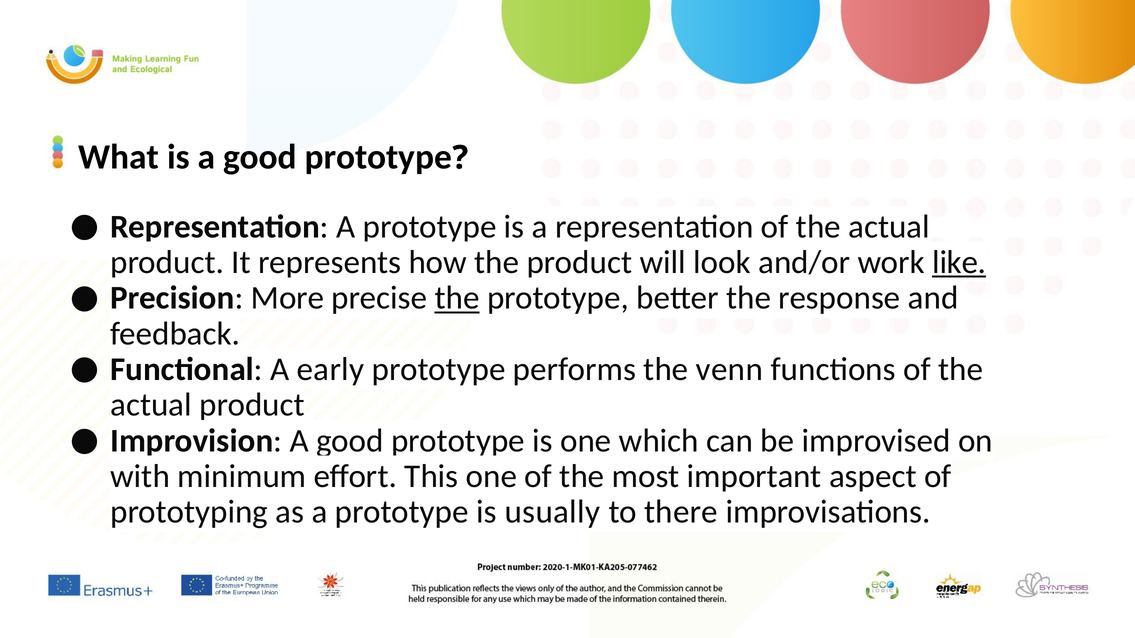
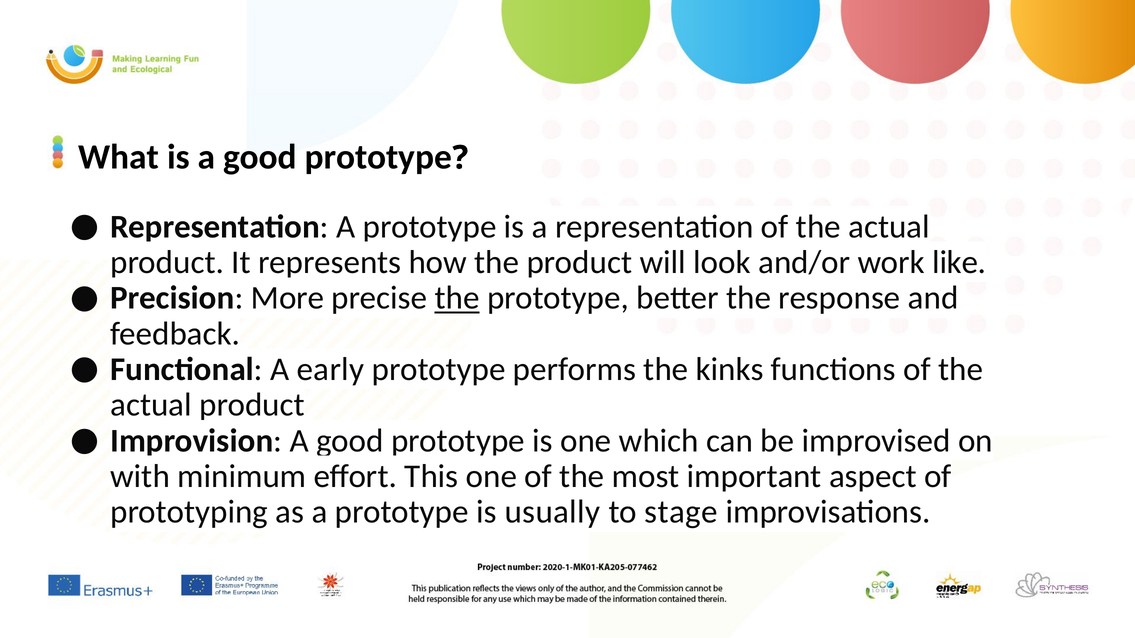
like underline: present -> none (959, 263)
venn: venn -> kinks (730, 370)
there: there -> stage (681, 512)
